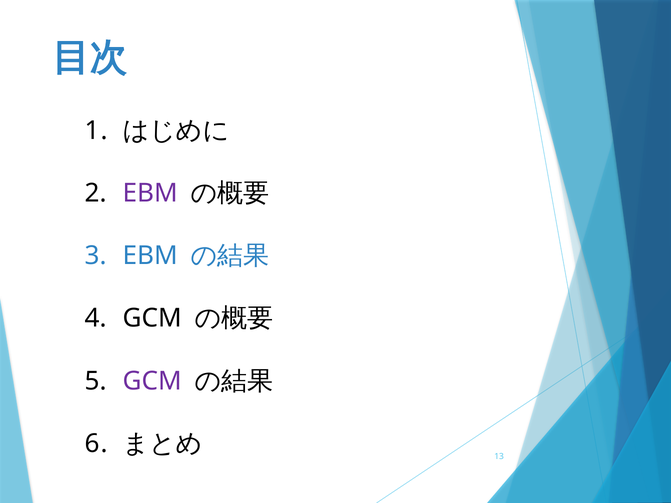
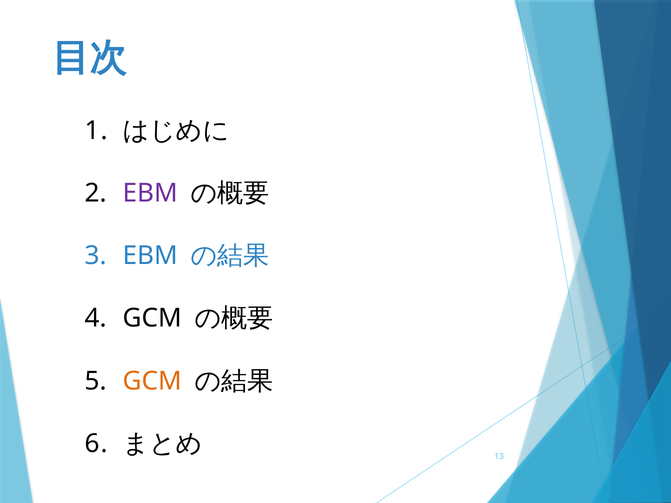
GCM colour: purple -> orange (152, 381)
